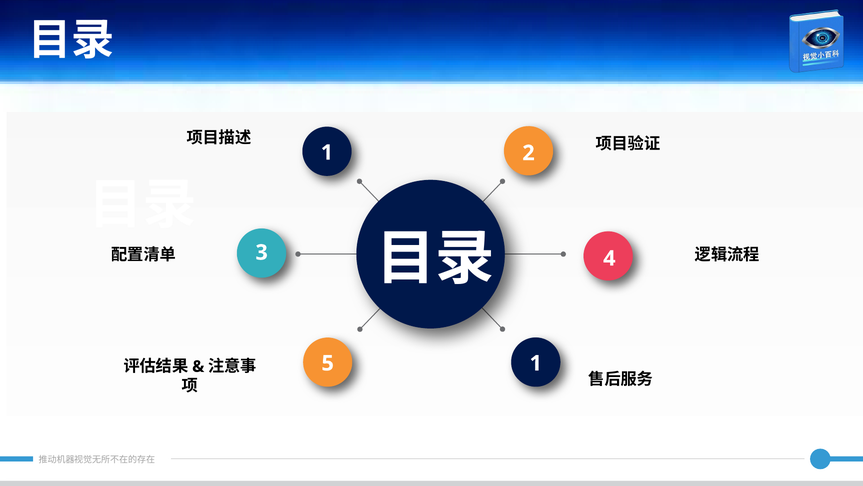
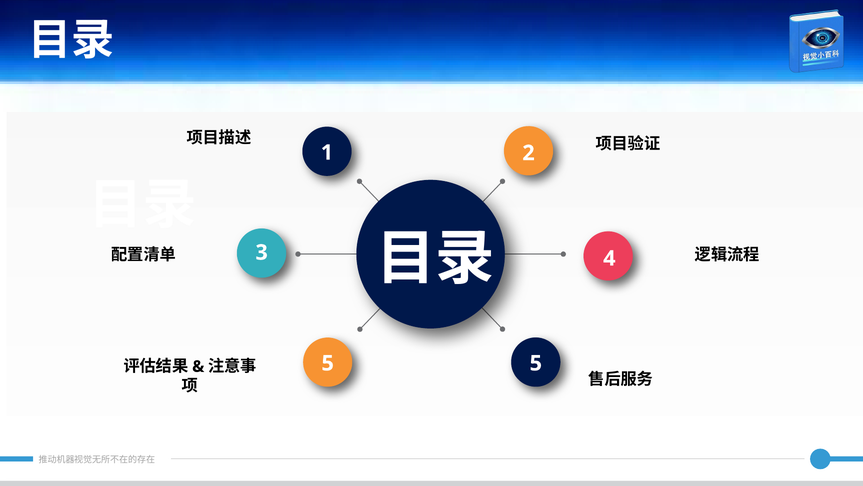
5 1: 1 -> 5 (536, 363)
